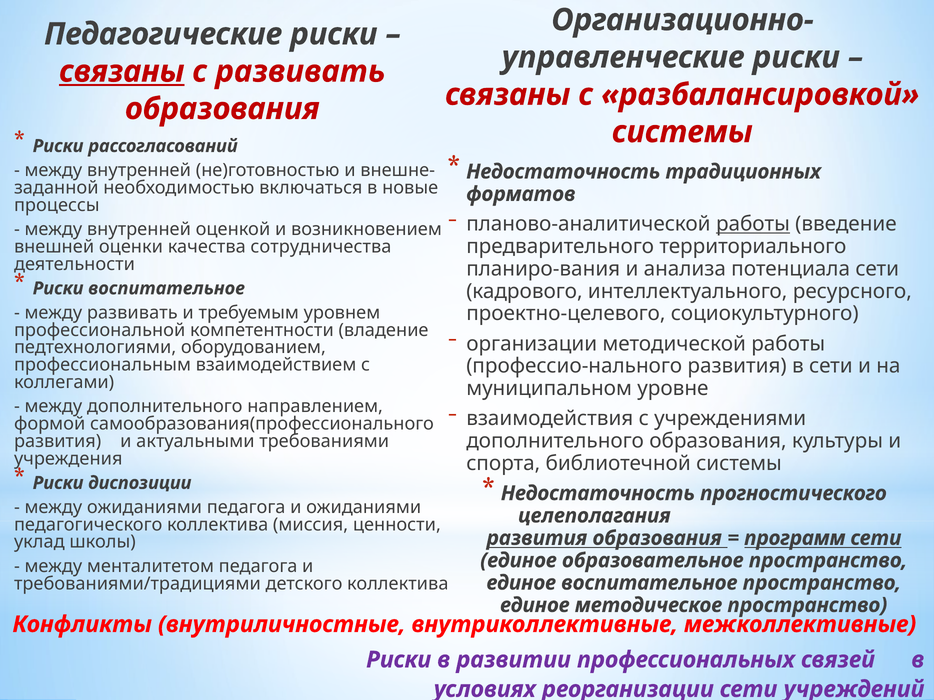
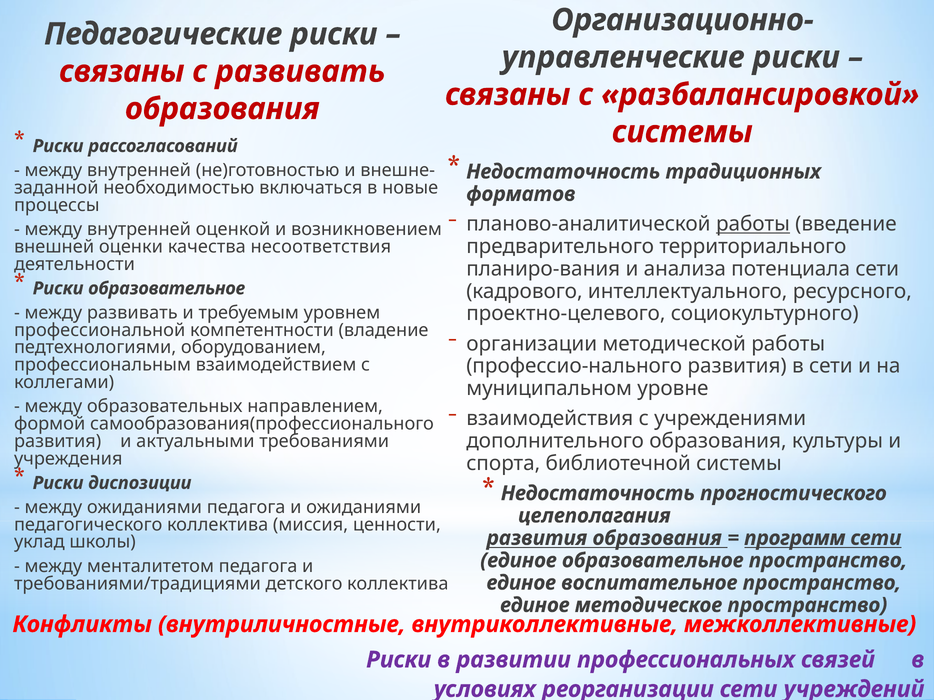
связаны underline: present -> none (122, 72)
сотрудничества: сотрудничества -> несоответствия (321, 247)
Риски воспитательное: воспитательное -> образовательное (167, 289)
между дополнительного: дополнительного -> образовательных (165, 407)
